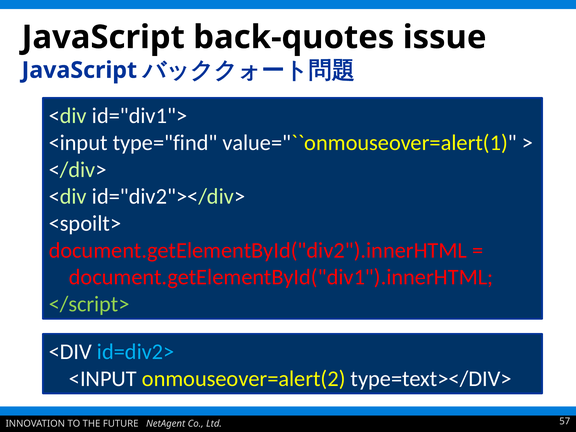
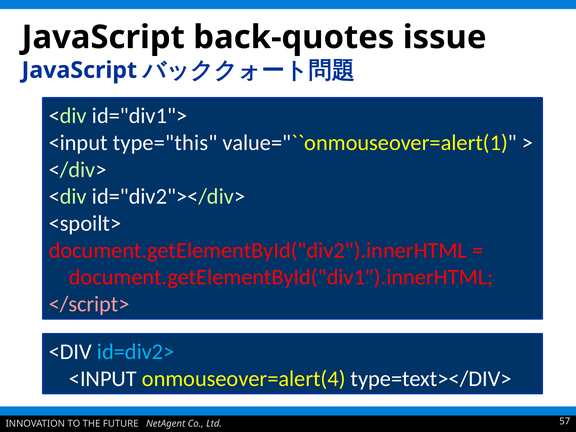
type="find: type="find -> type="this (165, 143)
</script> colour: light green -> pink (89, 304)
onmouseover=alert(2: onmouseover=alert(2 -> onmouseover=alert(4 (244, 379)
